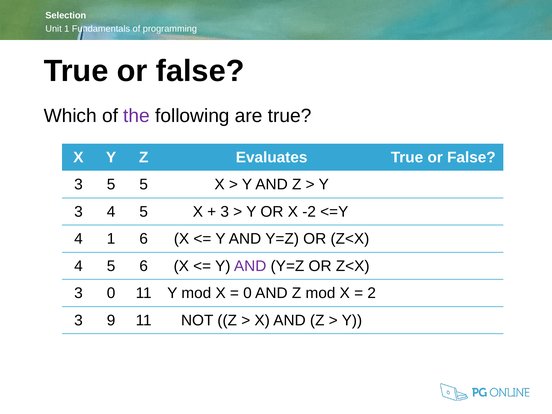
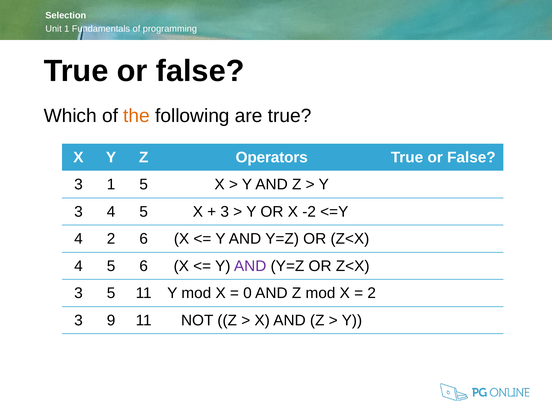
the colour: purple -> orange (137, 116)
Evaluates: Evaluates -> Operators (272, 157)
3 5: 5 -> 1 (111, 185)
4 1: 1 -> 2 (111, 239)
3 0: 0 -> 5 (111, 293)
